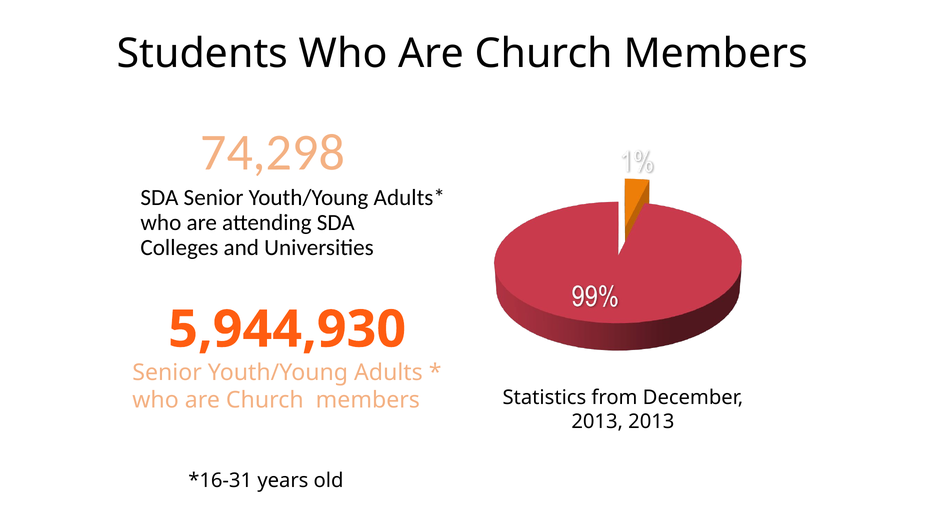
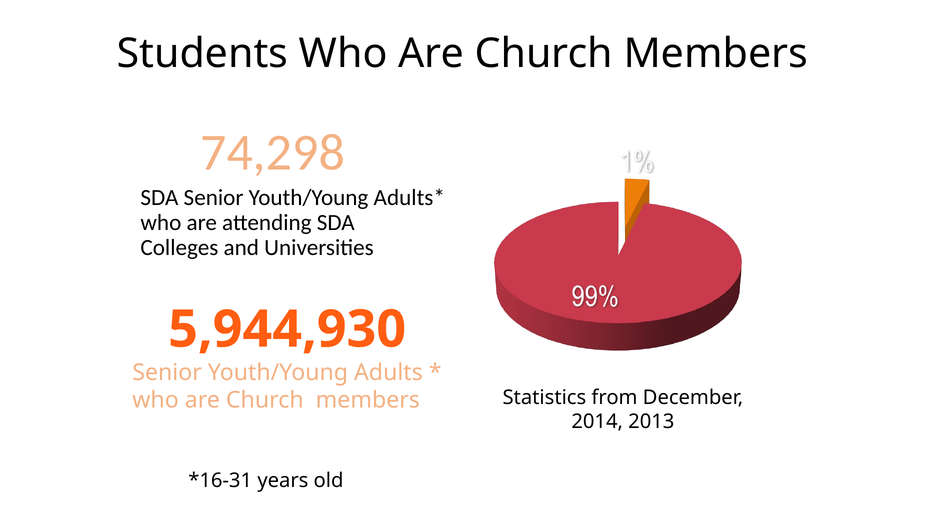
2013: 2013 -> 2014 (597, 422)
